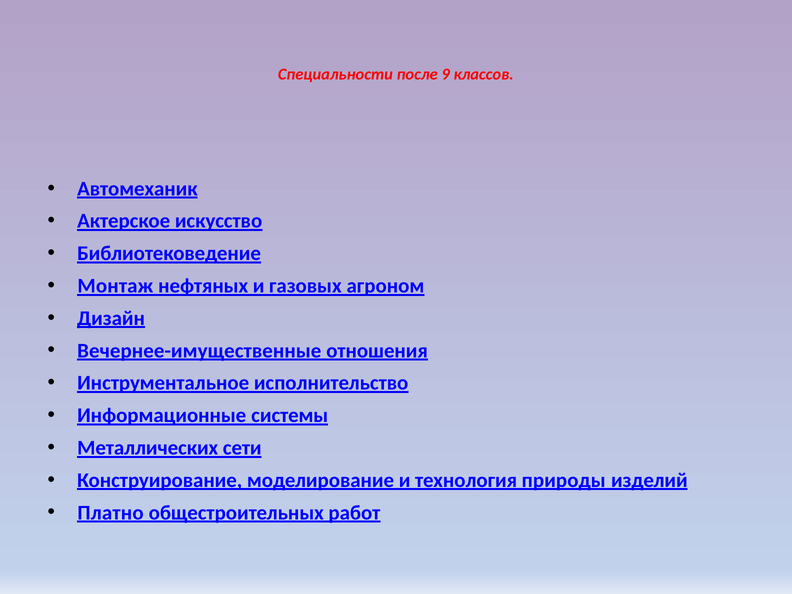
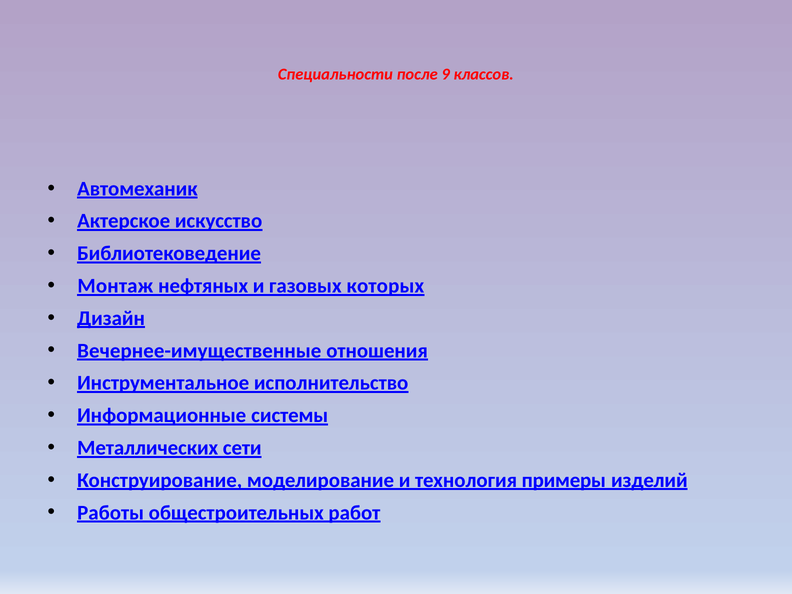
агроном: агроном -> которых (385, 286)
природы: природы -> примеры (564, 480)
Платно: Платно -> Работы (111, 513)
